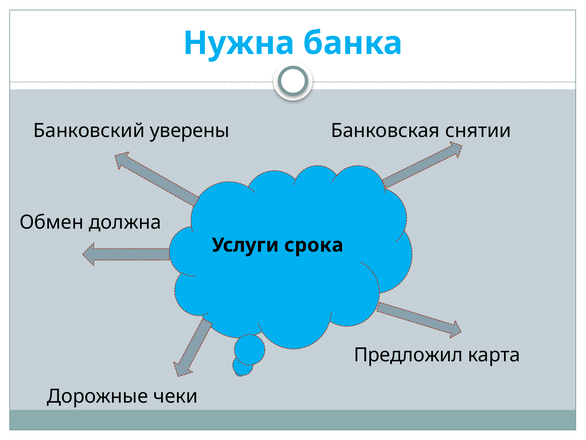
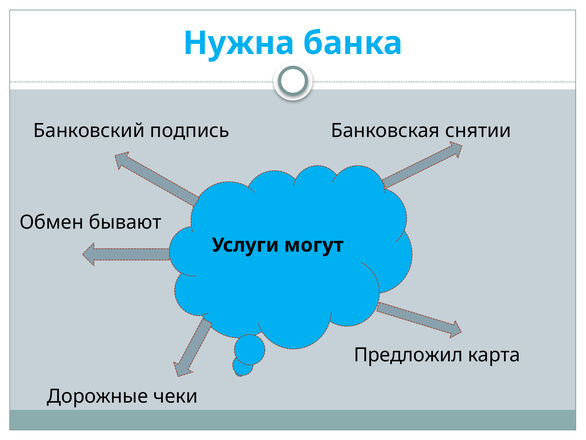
уверены: уверены -> подпись (190, 130)
должна: должна -> бывают (125, 222)
срока: срока -> могут (314, 245)
